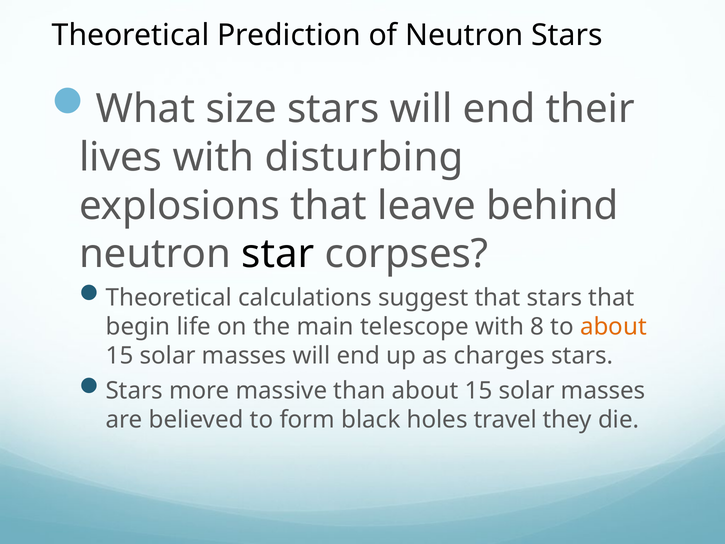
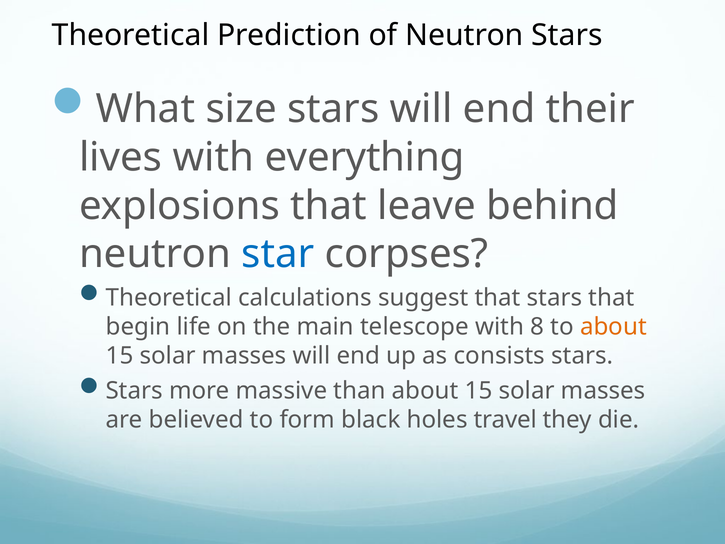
disturbing: disturbing -> everything (364, 157)
star colour: black -> blue (278, 254)
charges: charges -> consists (499, 356)
